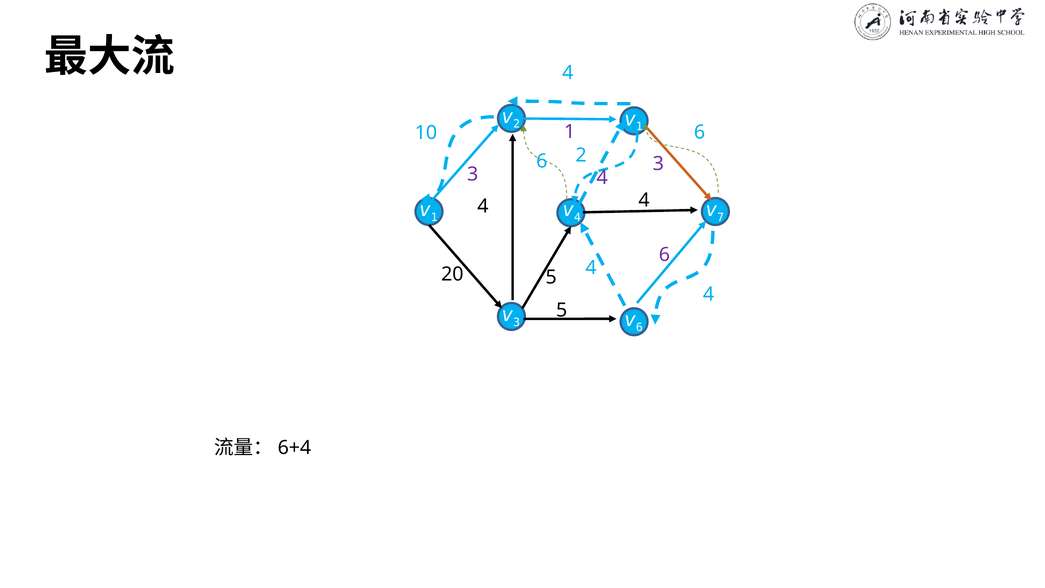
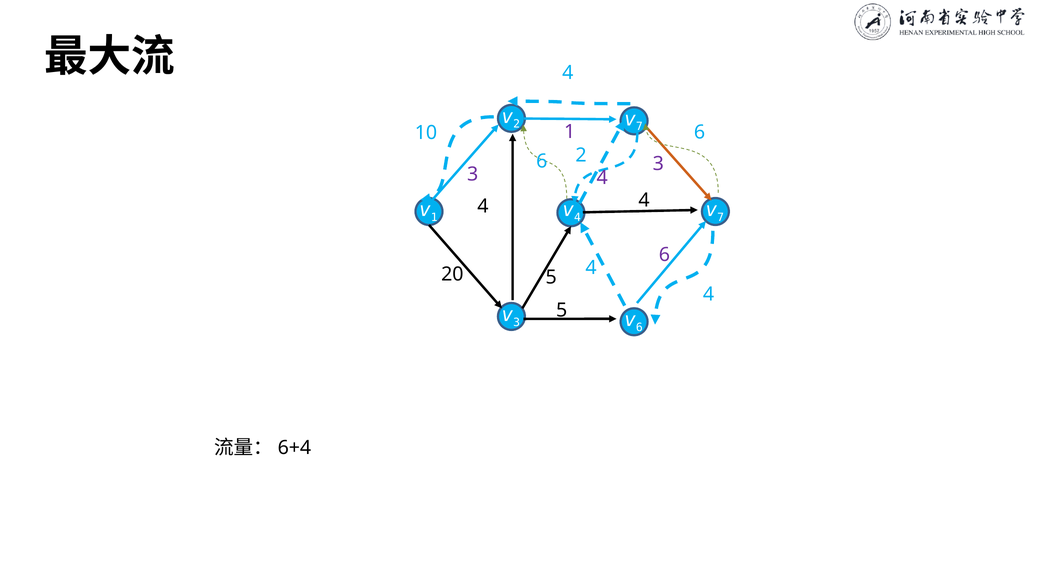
1: 1 -> 7 (639, 127)
